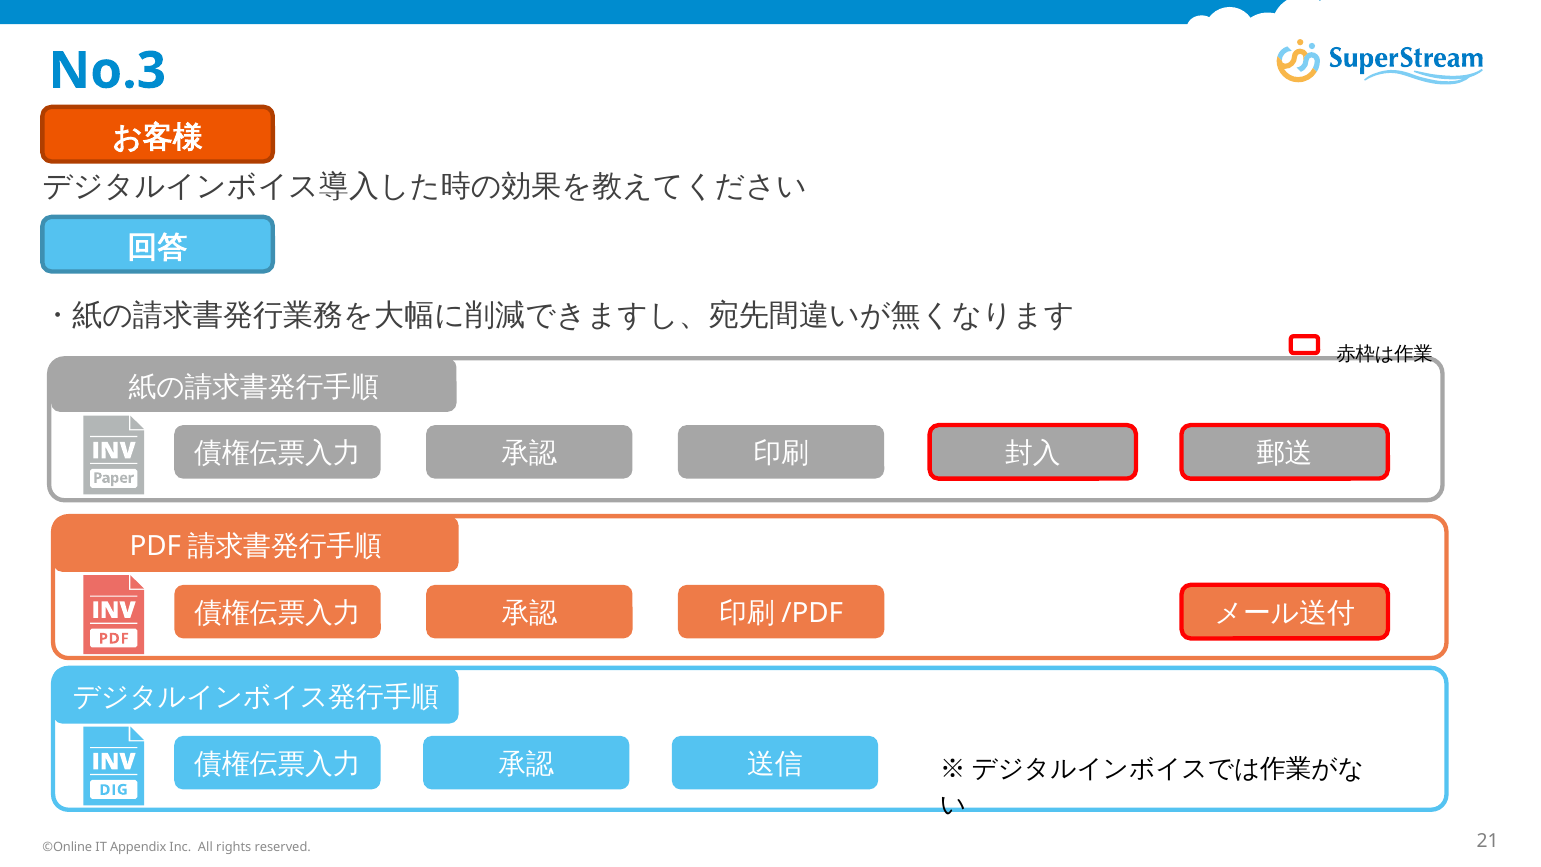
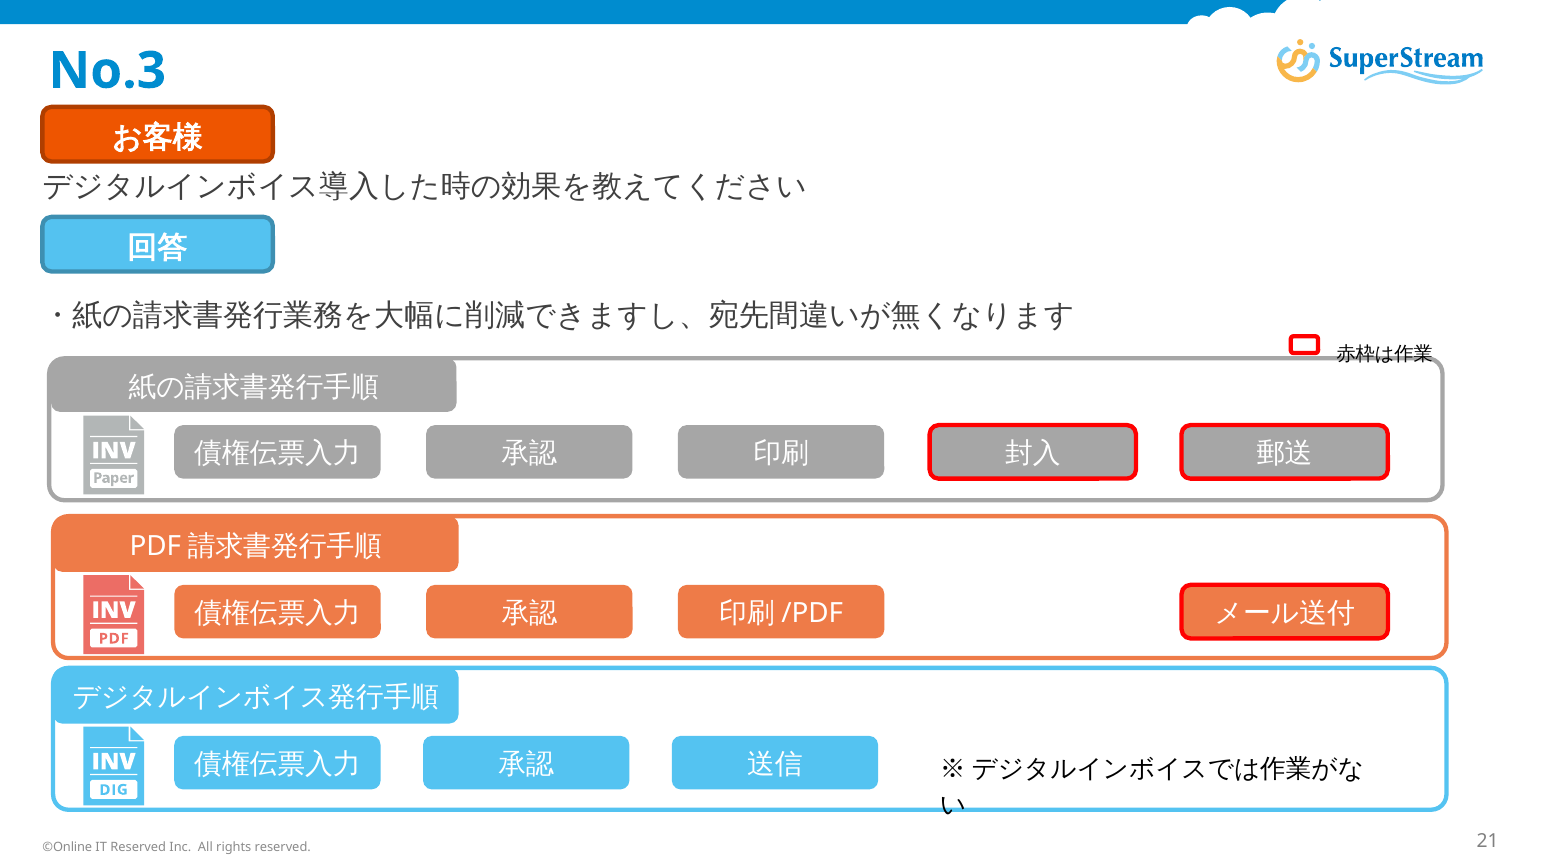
IT Appendix: Appendix -> Reserved (138, 847)
